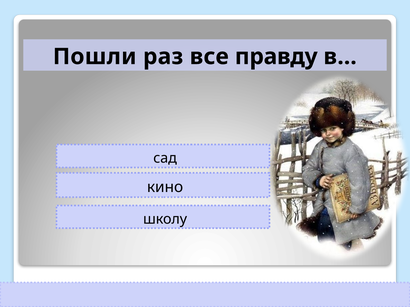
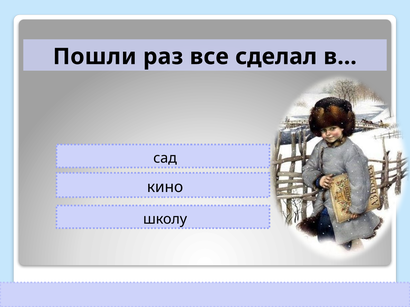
правду: правду -> сделал (276, 57)
